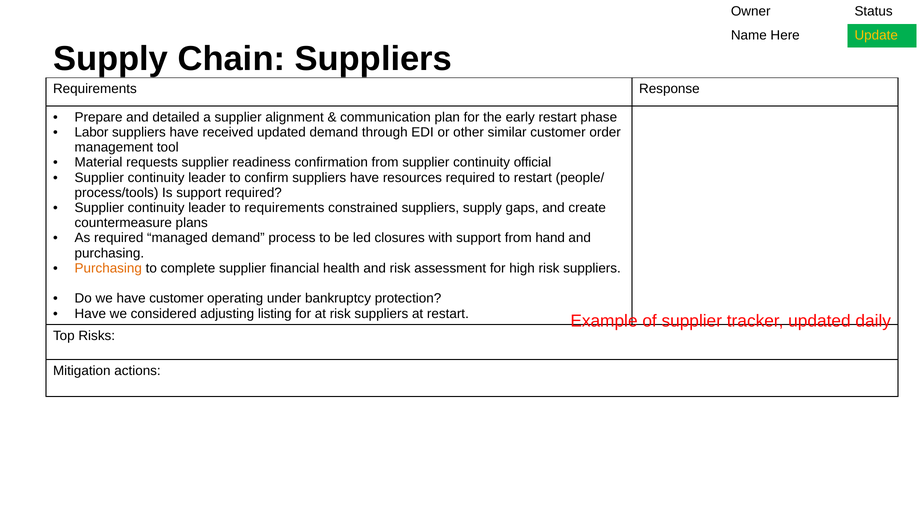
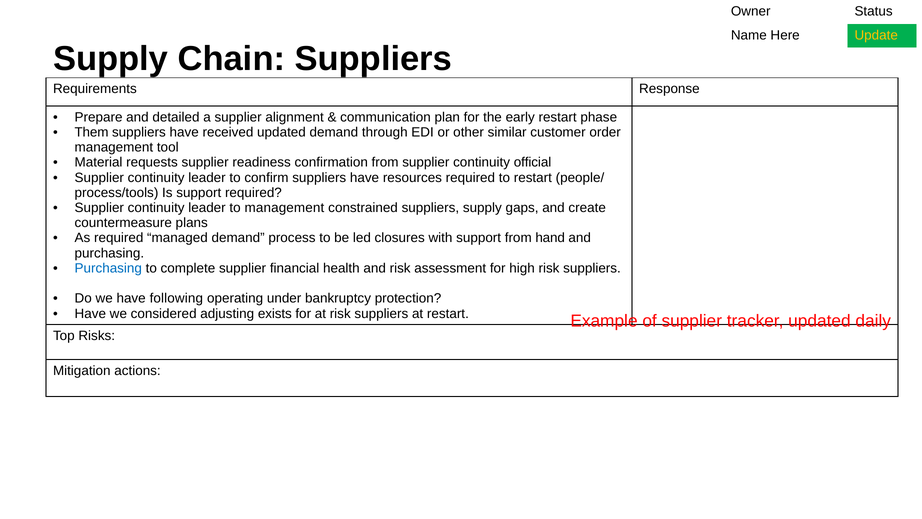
Labor: Labor -> Them (92, 132)
to requirements: requirements -> management (284, 208)
Purchasing colour: orange -> blue (108, 268)
have customer: customer -> following (176, 298)
listing: listing -> exists (275, 313)
